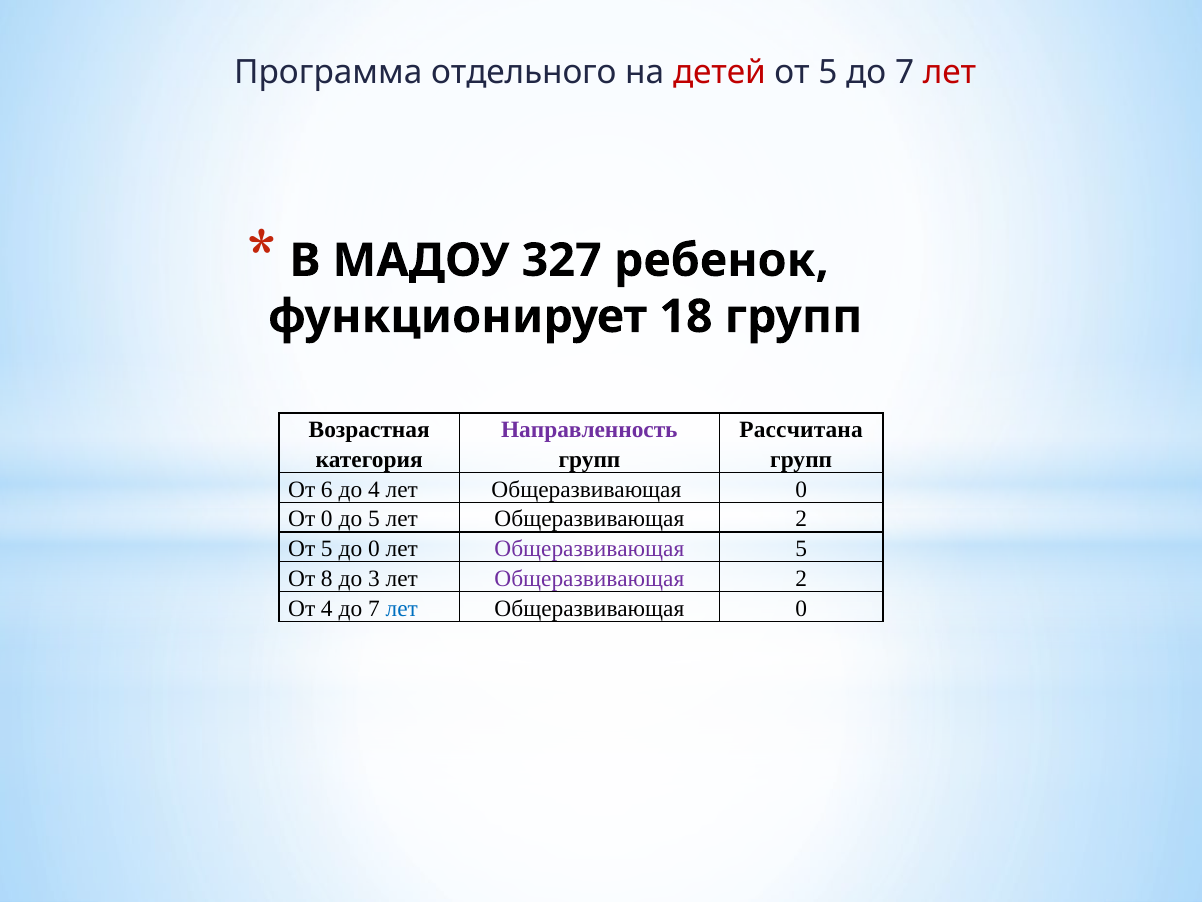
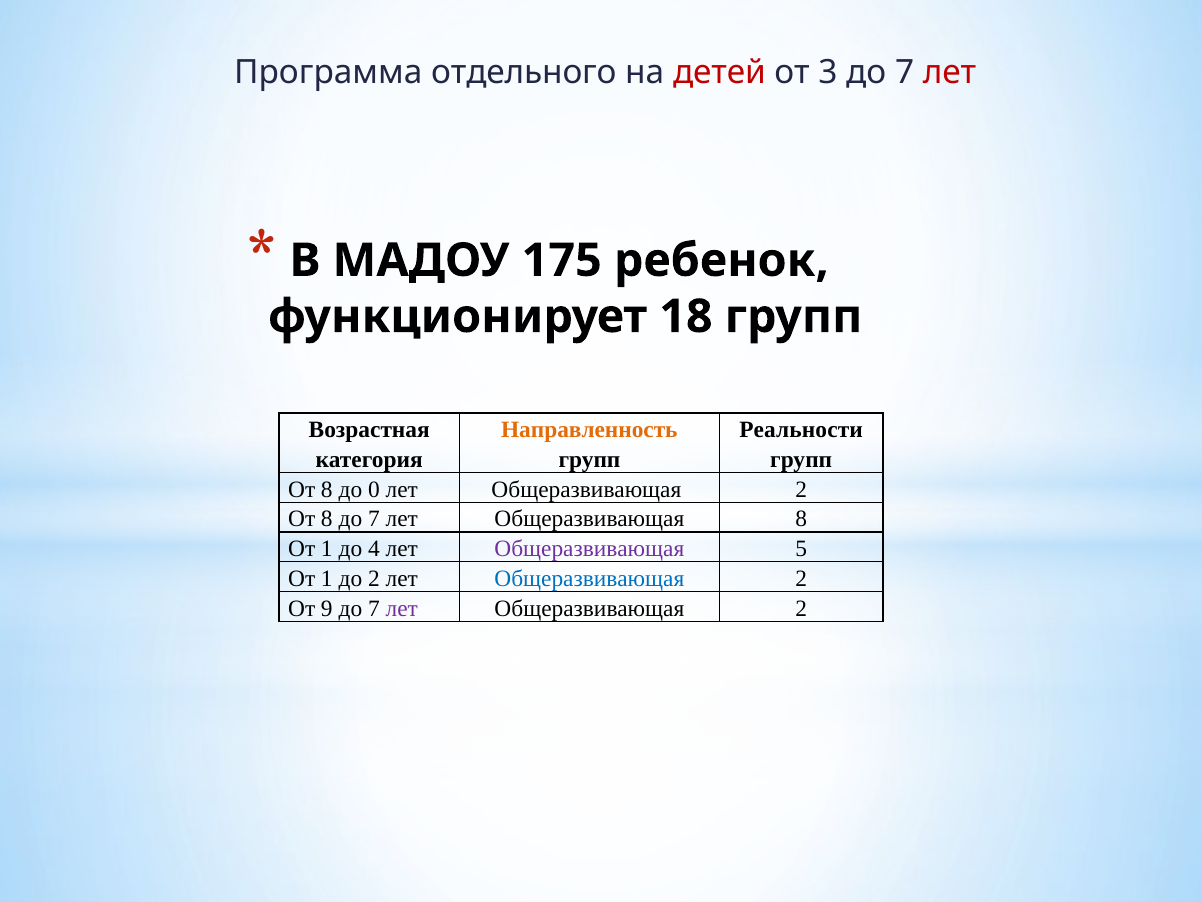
5: 5 -> 3 (828, 72)
327: 327 -> 175 (562, 260)
Направленность colour: purple -> orange (589, 430)
Рассчитана: Рассчитана -> Реальности (801, 430)
6: 6 -> 8 (327, 489)
до 4: 4 -> 0 (374, 489)
0: 0 -> 2 (801, 489)
0: 0 -> 8 (327, 519)
5: 5 -> 7 (374, 519)
2: 2 -> 8 (801, 519)
5: 5 -> 1 (327, 549)
до 0: 0 -> 4 (374, 549)
8: 8 -> 1 (327, 578)
до 3: 3 -> 2 (374, 578)
Общеразвивающая colour: purple -> blue (589, 578)
От 4: 4 -> 9 (327, 608)
лет colour: blue -> purple (402, 608)
0: 0 -> 2 (801, 608)
